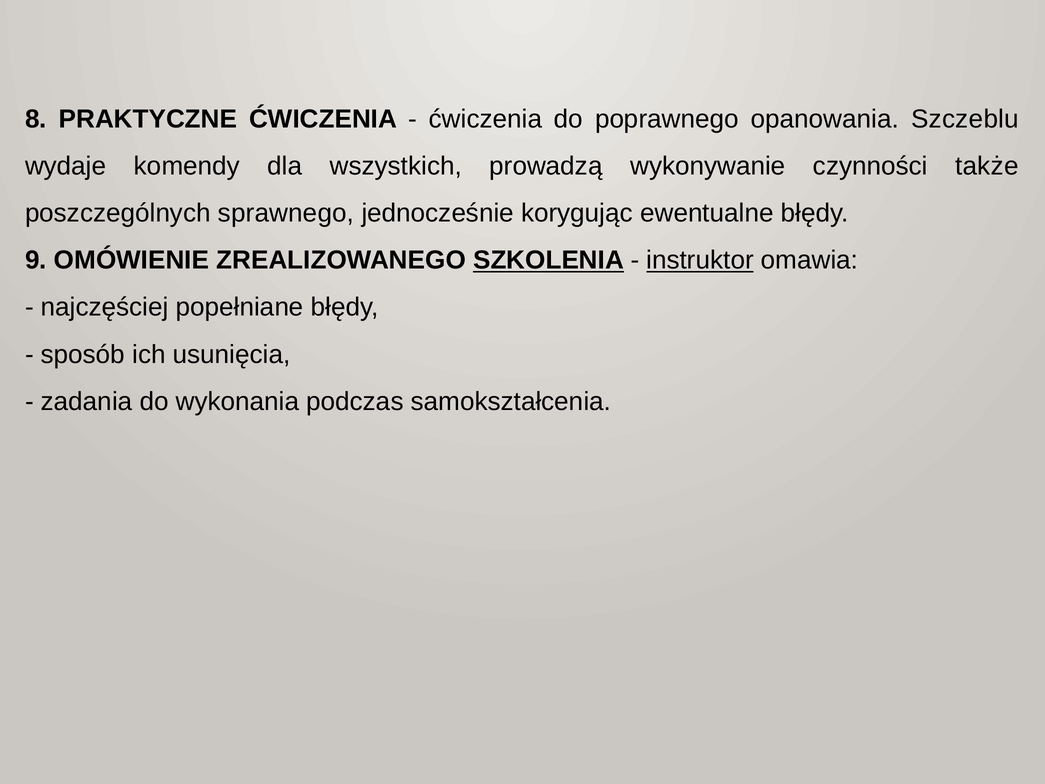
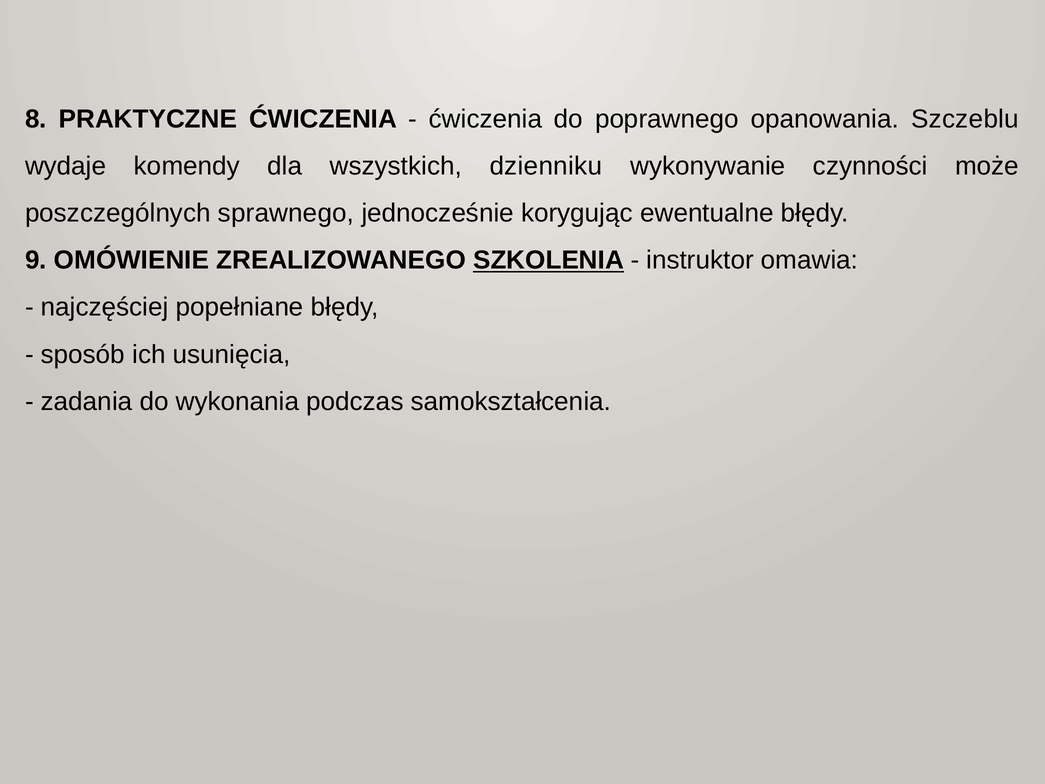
prowadzą: prowadzą -> dzienniku (546, 166)
także: także -> może (987, 166)
instruktor underline: present -> none (700, 260)
